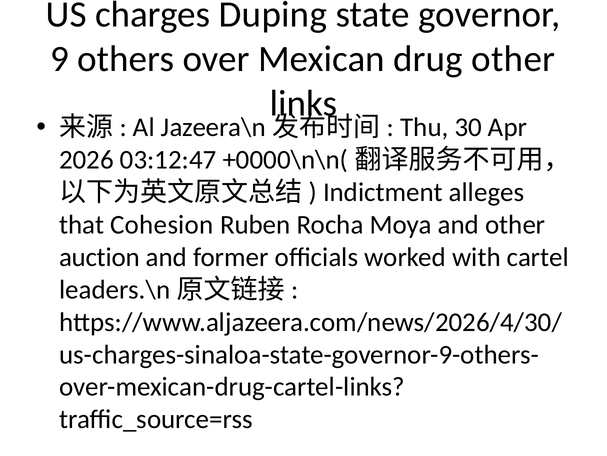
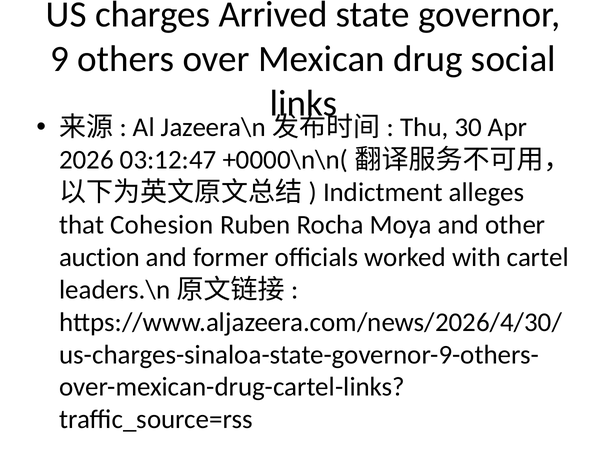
Duping: Duping -> Arrived (273, 14)
drug other: other -> social (513, 59)
